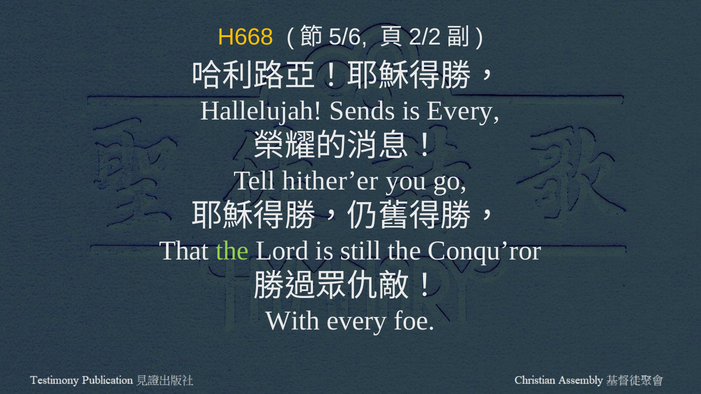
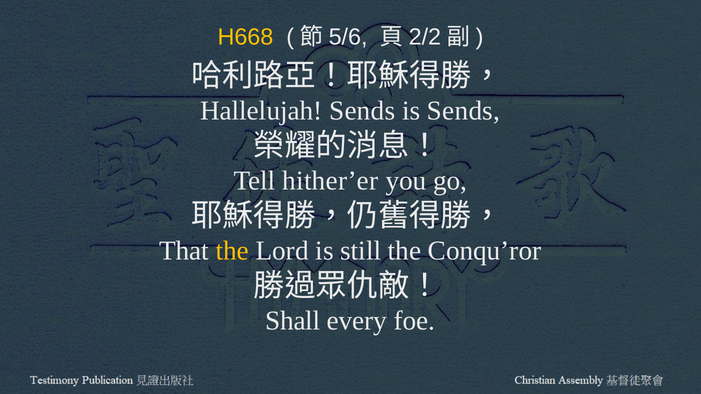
is Every: Every -> Sends (463, 111)
the colour: light green -> yellow (232, 251)
With: With -> Shall (293, 321)
